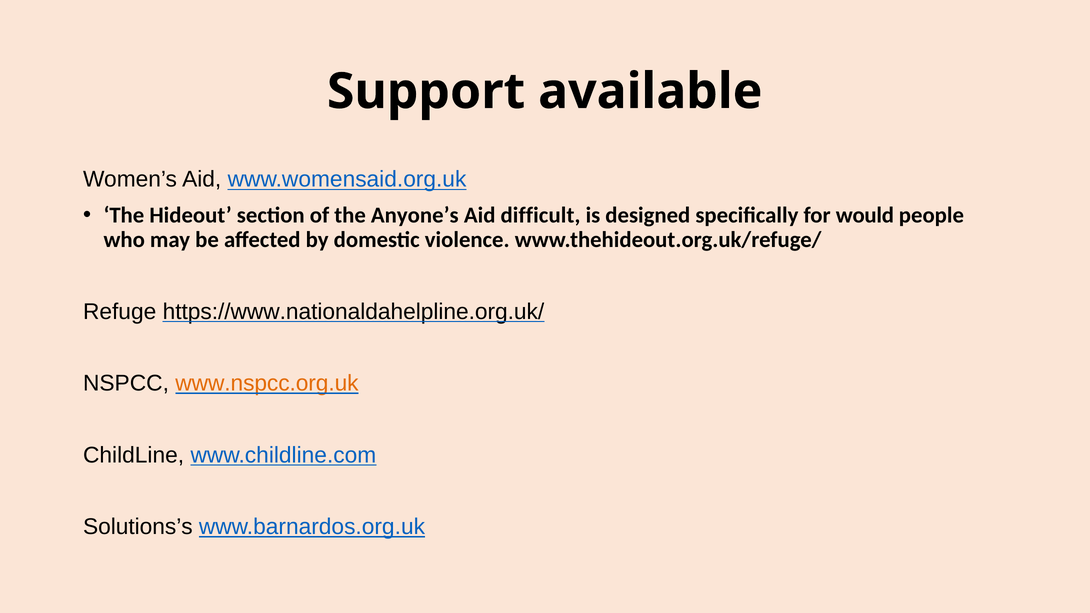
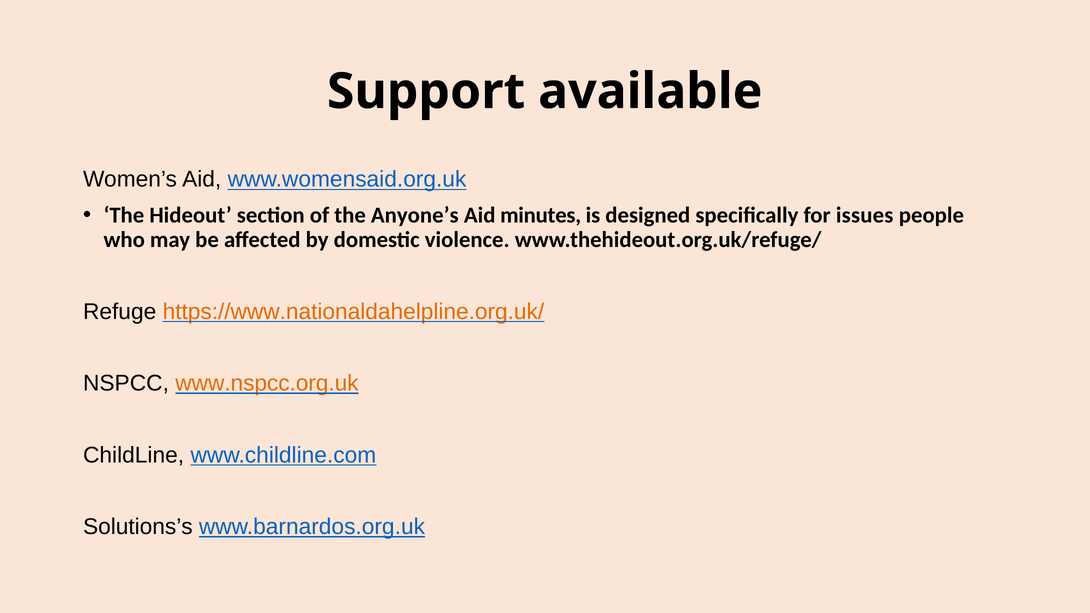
difficult: difficult -> minutes (541, 215)
would: would -> issues (865, 215)
https://www.nationaldahelpline.org.uk/ colour: black -> orange (353, 312)
